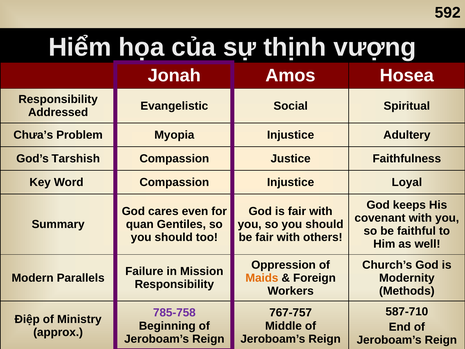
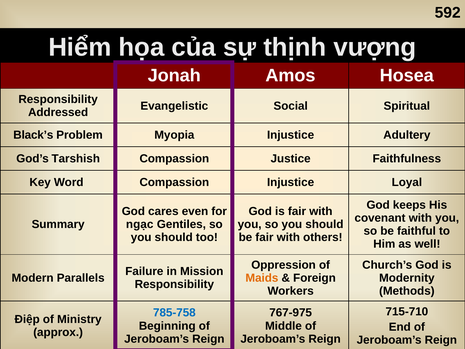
Chưa’s: Chưa’s -> Black’s (33, 135)
quan: quan -> ngạc (140, 224)
587-710: 587-710 -> 715-710 (407, 311)
785-758 colour: purple -> blue (174, 313)
767-757: 767-757 -> 767-975 (291, 313)
